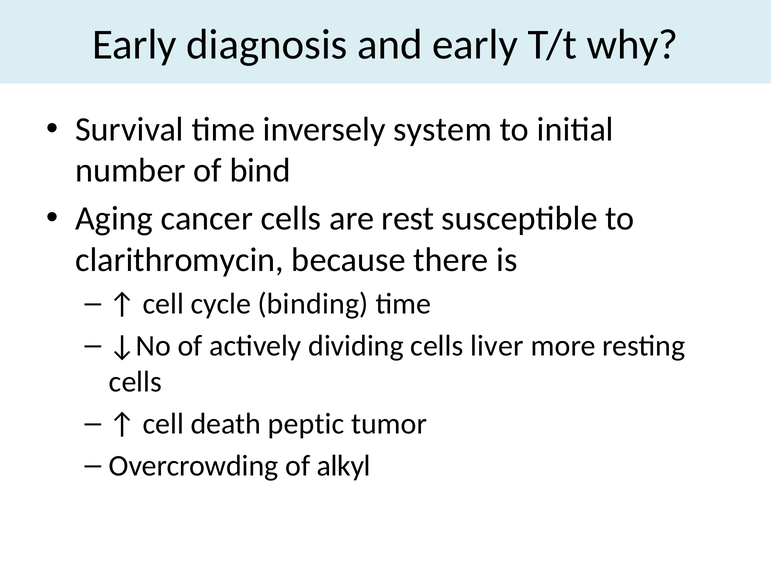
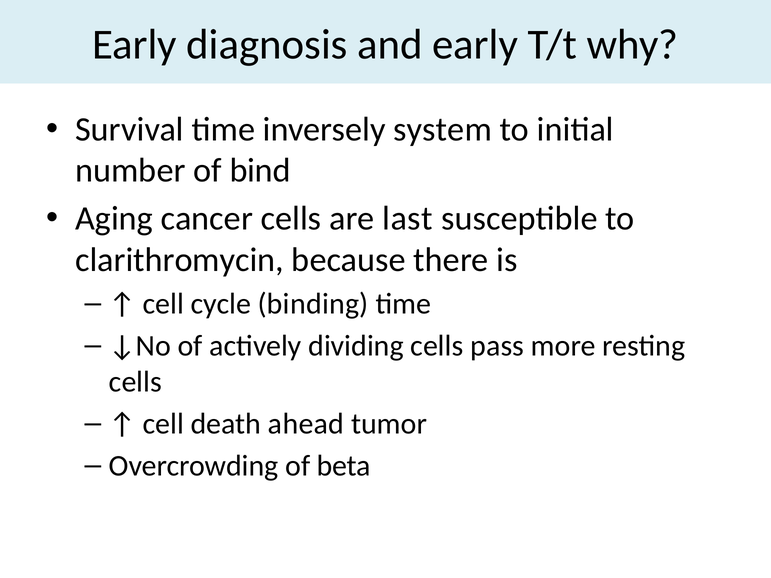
rest: rest -> last (408, 219)
liver: liver -> pass (497, 346)
peptic: peptic -> ahead (306, 424)
alkyl: alkyl -> beta (344, 466)
